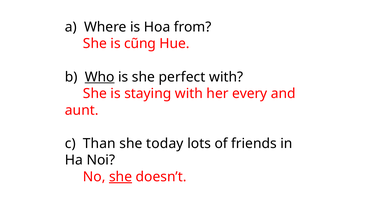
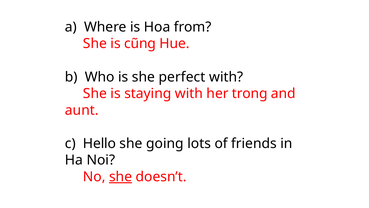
Who underline: present -> none (100, 77)
every: every -> trong (250, 93)
Than: Than -> Hello (99, 143)
today: today -> going (165, 143)
